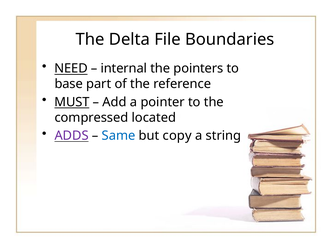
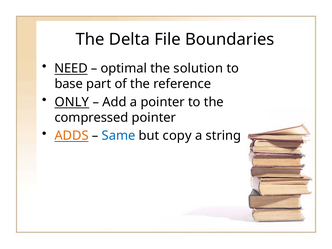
internal: internal -> optimal (124, 68)
pointers: pointers -> solution (198, 68)
MUST: MUST -> ONLY (72, 102)
compressed located: located -> pointer (154, 118)
ADDS colour: purple -> orange (72, 136)
